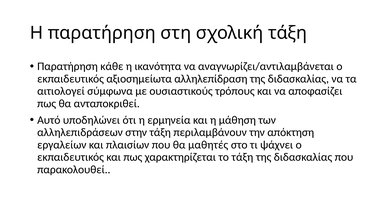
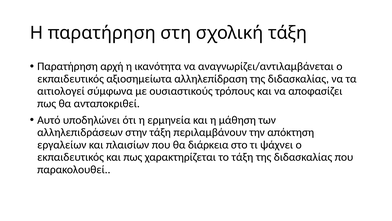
κάθε: κάθε -> αρχή (112, 66)
μαθητές: μαθητές -> διάρκεια (208, 144)
